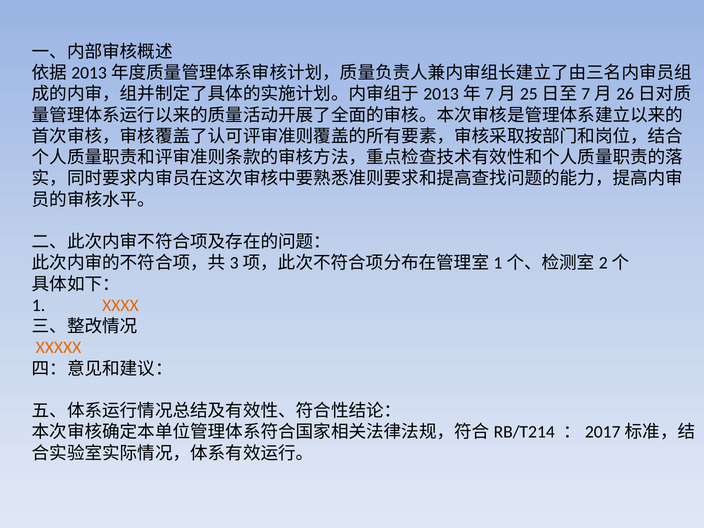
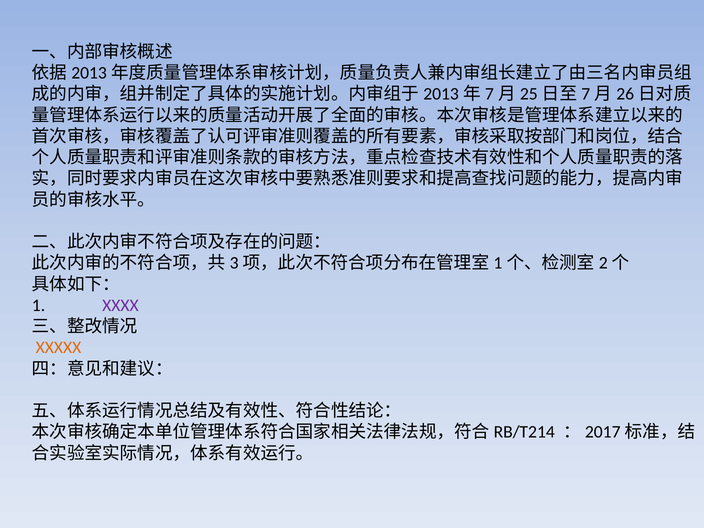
XXXX colour: orange -> purple (120, 305)
